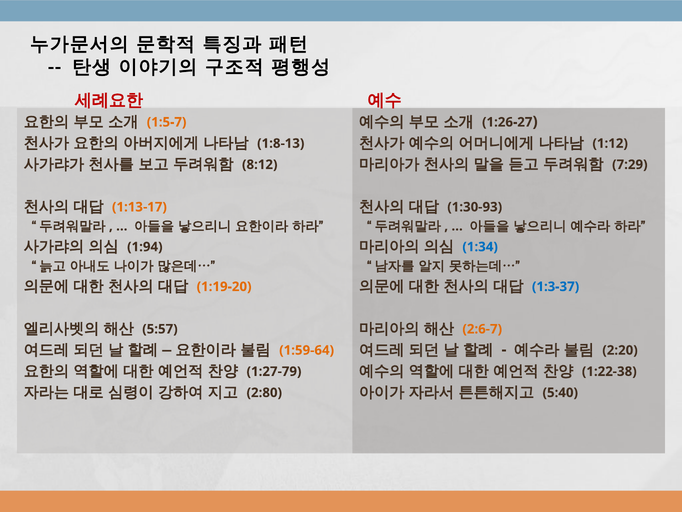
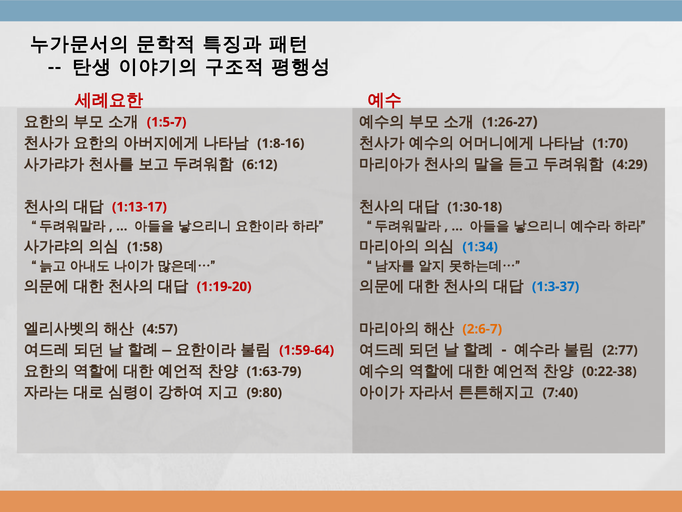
1:5-7 colour: orange -> red (167, 122)
1:8-13: 1:8-13 -> 1:8-16 (281, 143)
1:12: 1:12 -> 1:70 (610, 143)
8:12: 8:12 -> 6:12 (260, 164)
7:29: 7:29 -> 4:29 (630, 164)
1:13-17 colour: orange -> red (139, 207)
1:30-93: 1:30-93 -> 1:30-18 (475, 207)
1:94: 1:94 -> 1:58 (145, 247)
1:19-20 colour: orange -> red (224, 286)
5:57: 5:57 -> 4:57 (160, 329)
1:59-64 colour: orange -> red (307, 350)
2:20: 2:20 -> 2:77 (620, 350)
1:27-79: 1:27-79 -> 1:63-79 (274, 371)
1:22-38: 1:22-38 -> 0:22-38 (609, 371)
2:80: 2:80 -> 9:80 (264, 392)
5:40: 5:40 -> 7:40 (560, 392)
